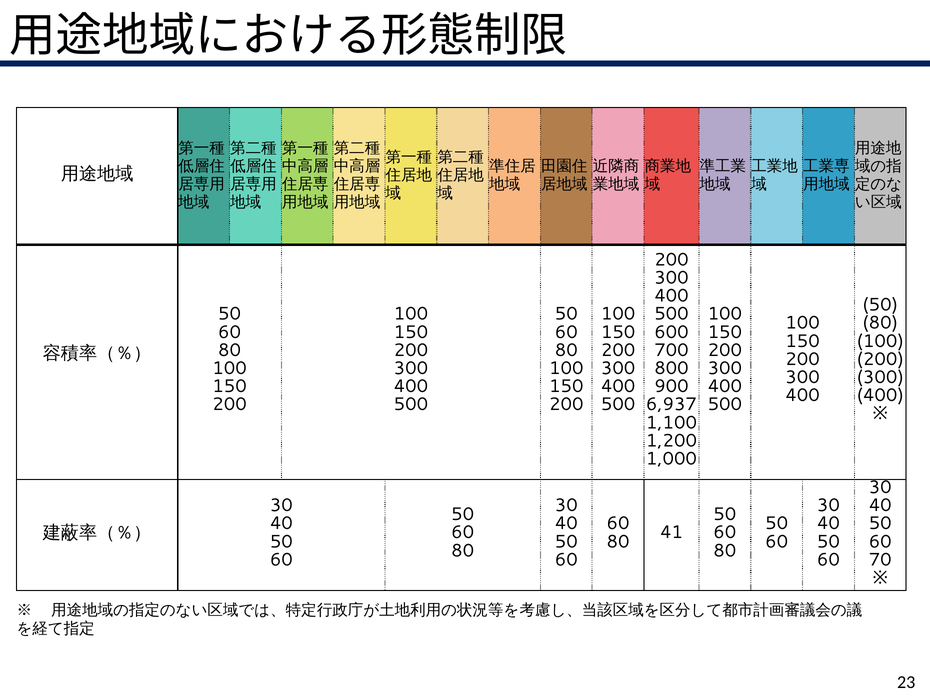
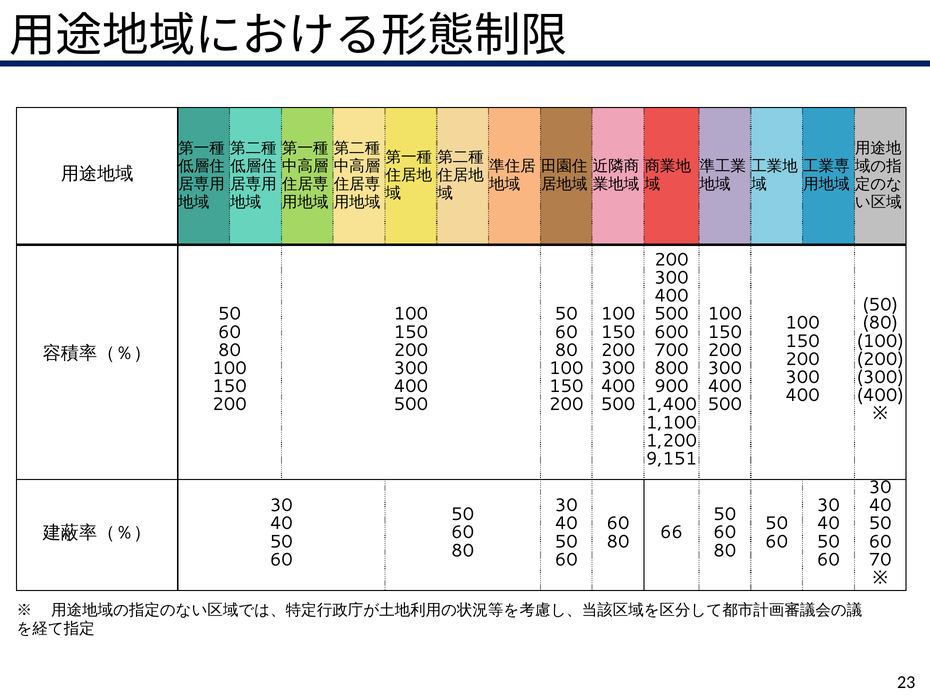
6,937: 6,937 -> 1,400 (671, 404)
1,000: 1,000 -> 9,151 (671, 458)
41: 41 -> 66 (671, 532)
